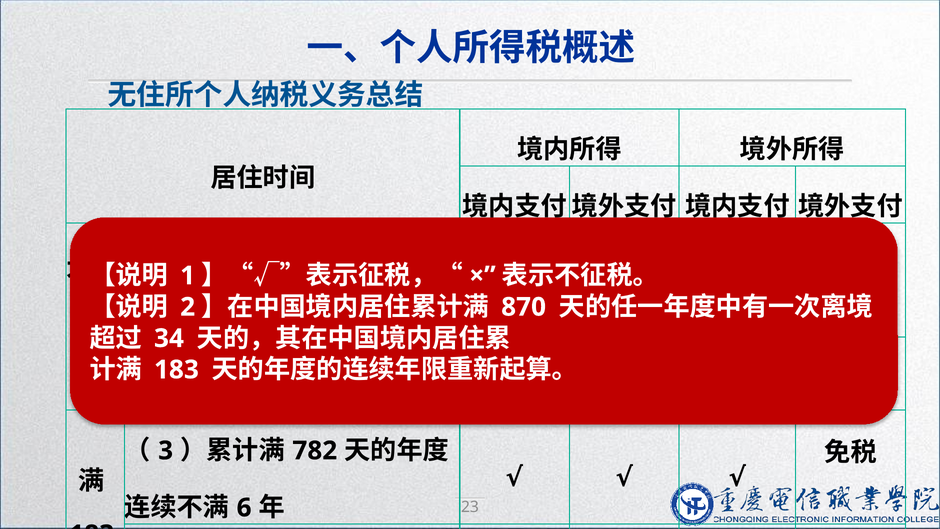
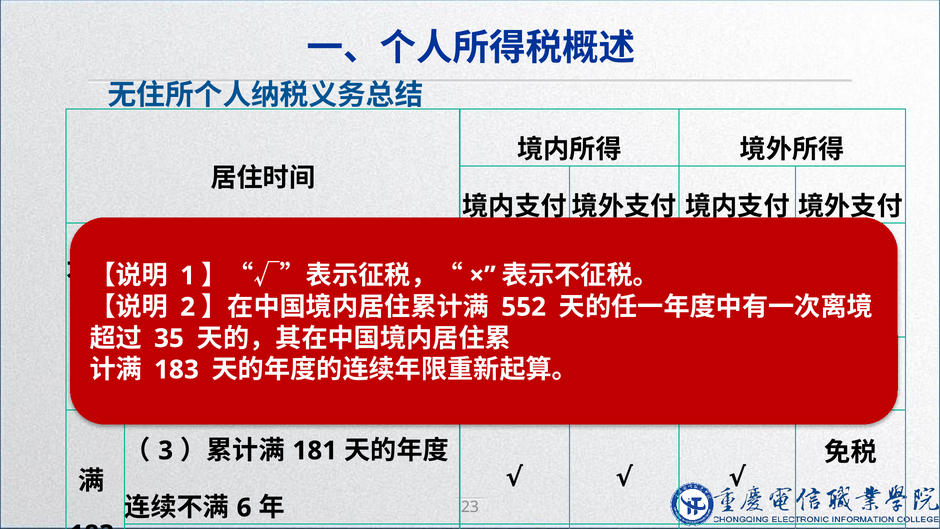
870: 870 -> 552 (524, 307)
34: 34 -> 35 (169, 338)
782: 782 -> 181 (315, 450)
